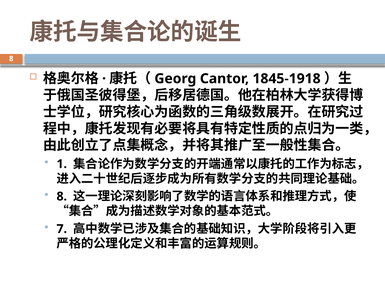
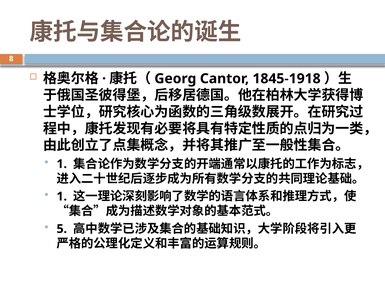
8: 8 -> 1 (62, 196)
7: 7 -> 5 (62, 229)
